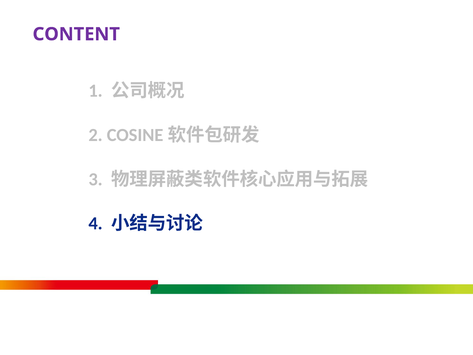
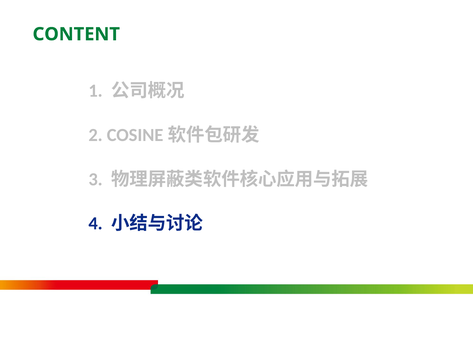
CONTENT colour: purple -> green (76, 34)
